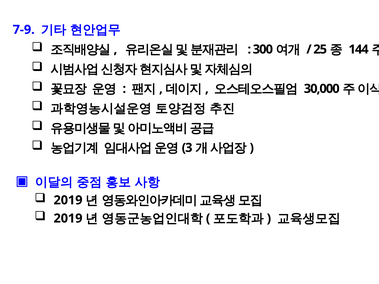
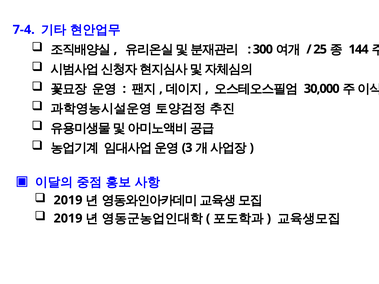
7-9: 7-9 -> 7-4 (24, 30)
